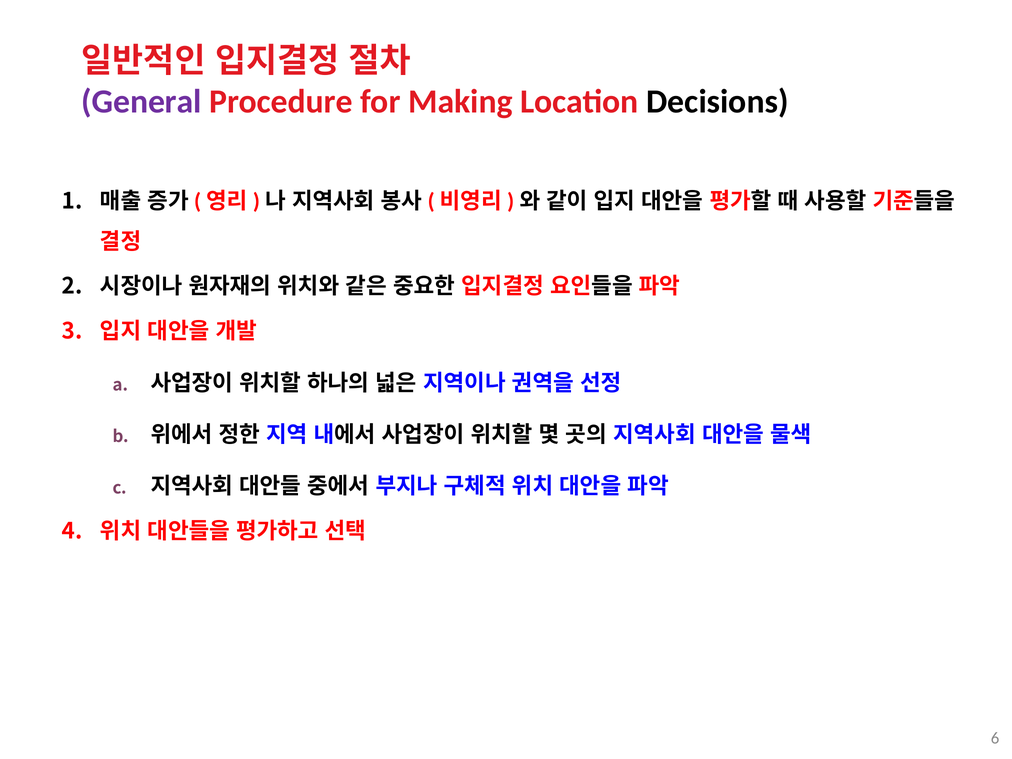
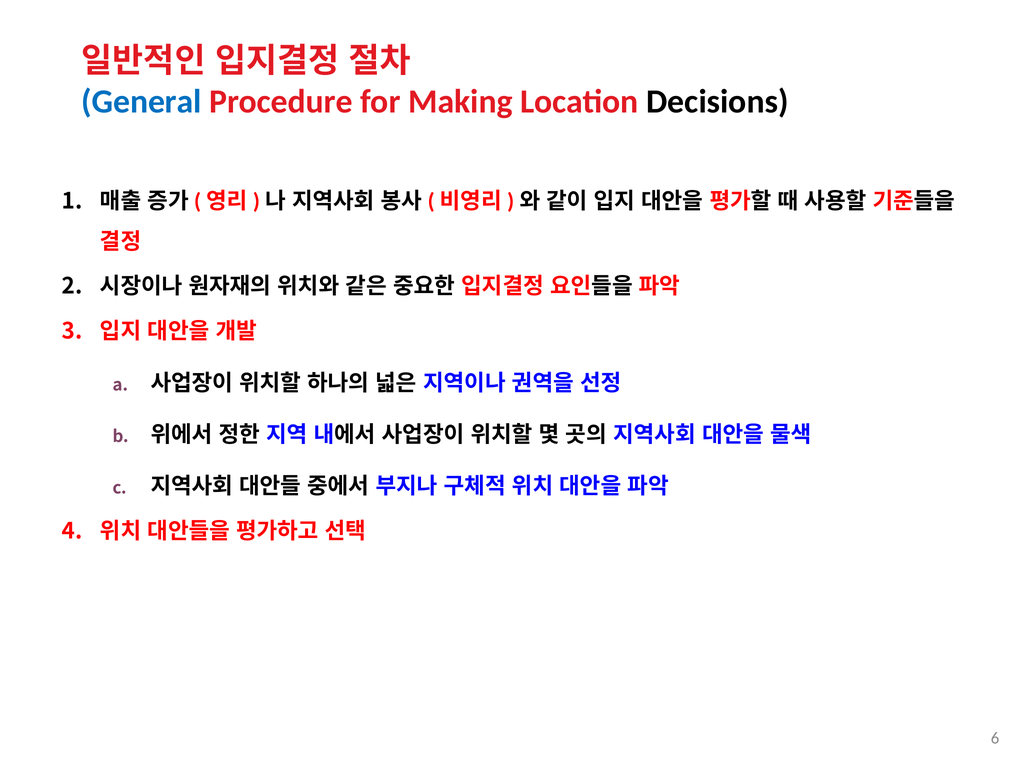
General colour: purple -> blue (141, 101)
